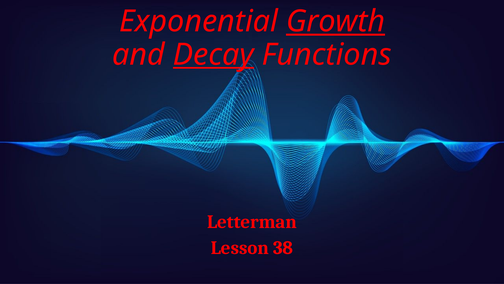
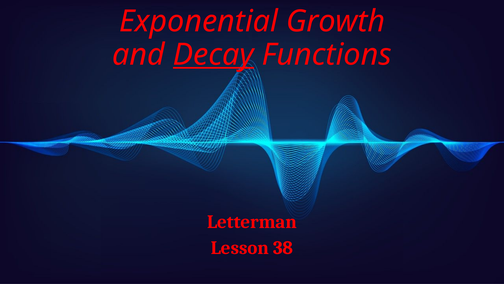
Growth underline: present -> none (336, 21)
